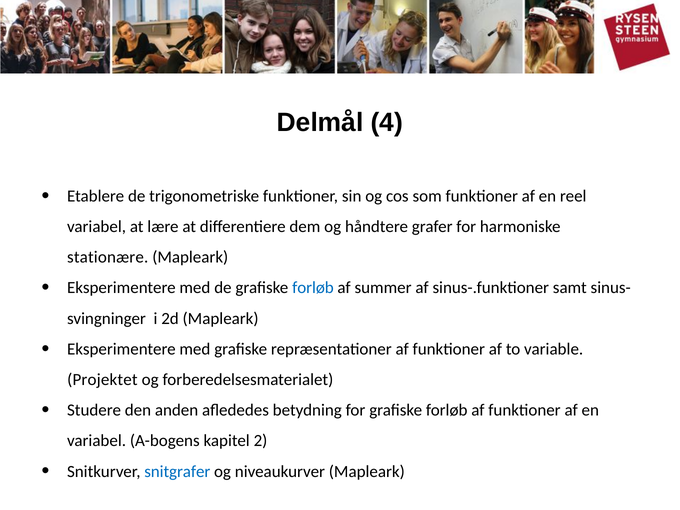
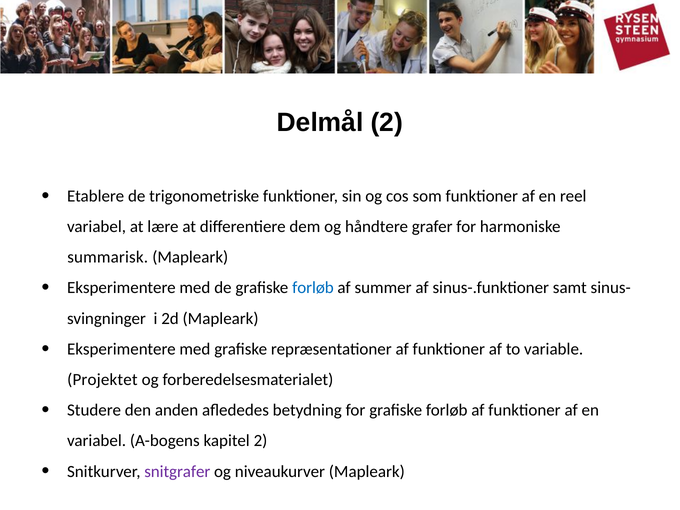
Delmål 4: 4 -> 2 (387, 122)
stationære: stationære -> summarisk (108, 257)
snitgrafer colour: blue -> purple (177, 471)
